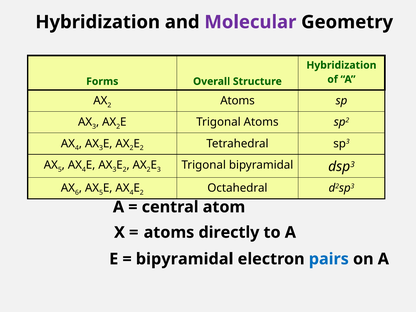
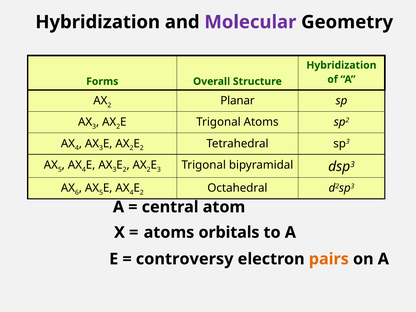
Atoms: Atoms -> Planar (238, 101)
directly: directly -> orbitals (229, 232)
bipyramidal: bipyramidal -> controversy (185, 259)
pairs colour: blue -> orange (329, 259)
